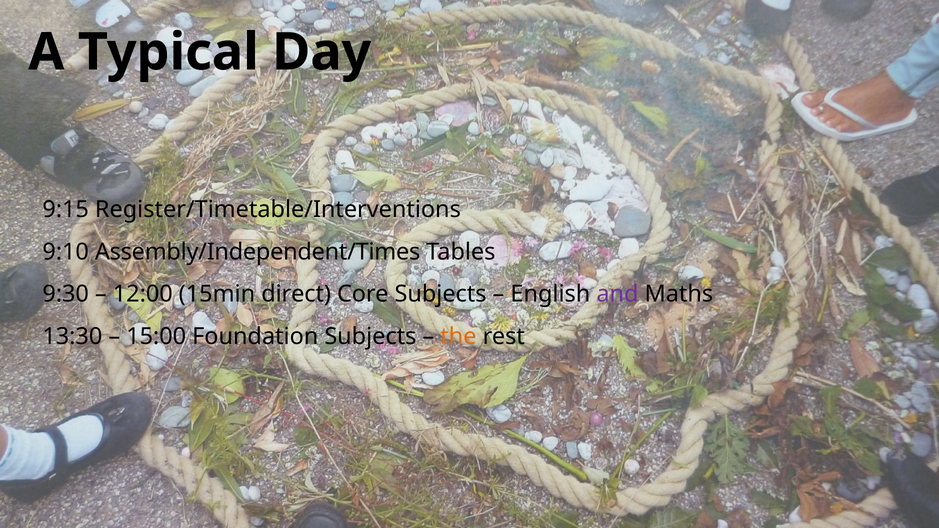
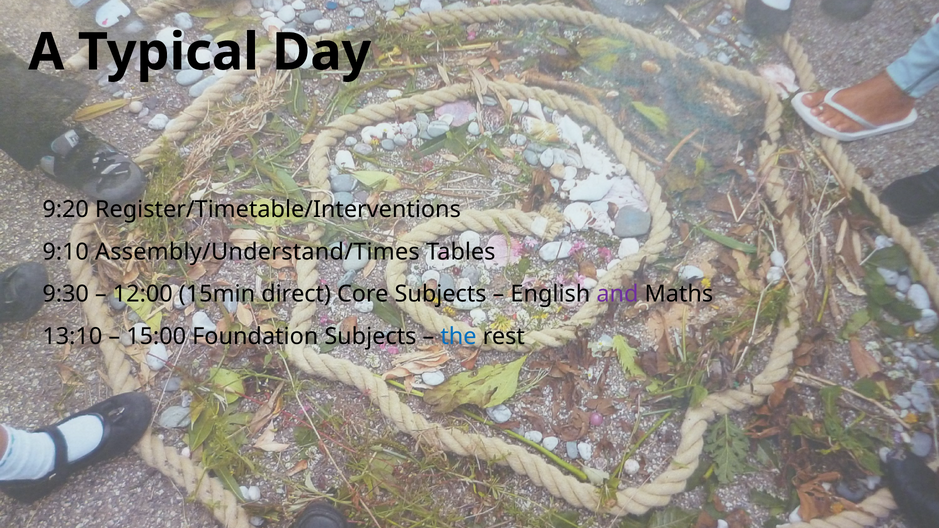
9:15: 9:15 -> 9:20 (66, 210)
Assembly/Independent/Times: Assembly/Independent/Times -> Assembly/Understand/Times (257, 252)
13:30: 13:30 -> 13:10 (72, 337)
the colour: orange -> blue (459, 337)
